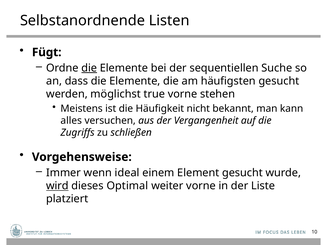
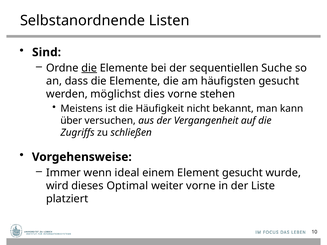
Fügt: Fügt -> Sind (47, 52)
true: true -> dies (154, 94)
alles: alles -> über (71, 121)
wird underline: present -> none (57, 186)
